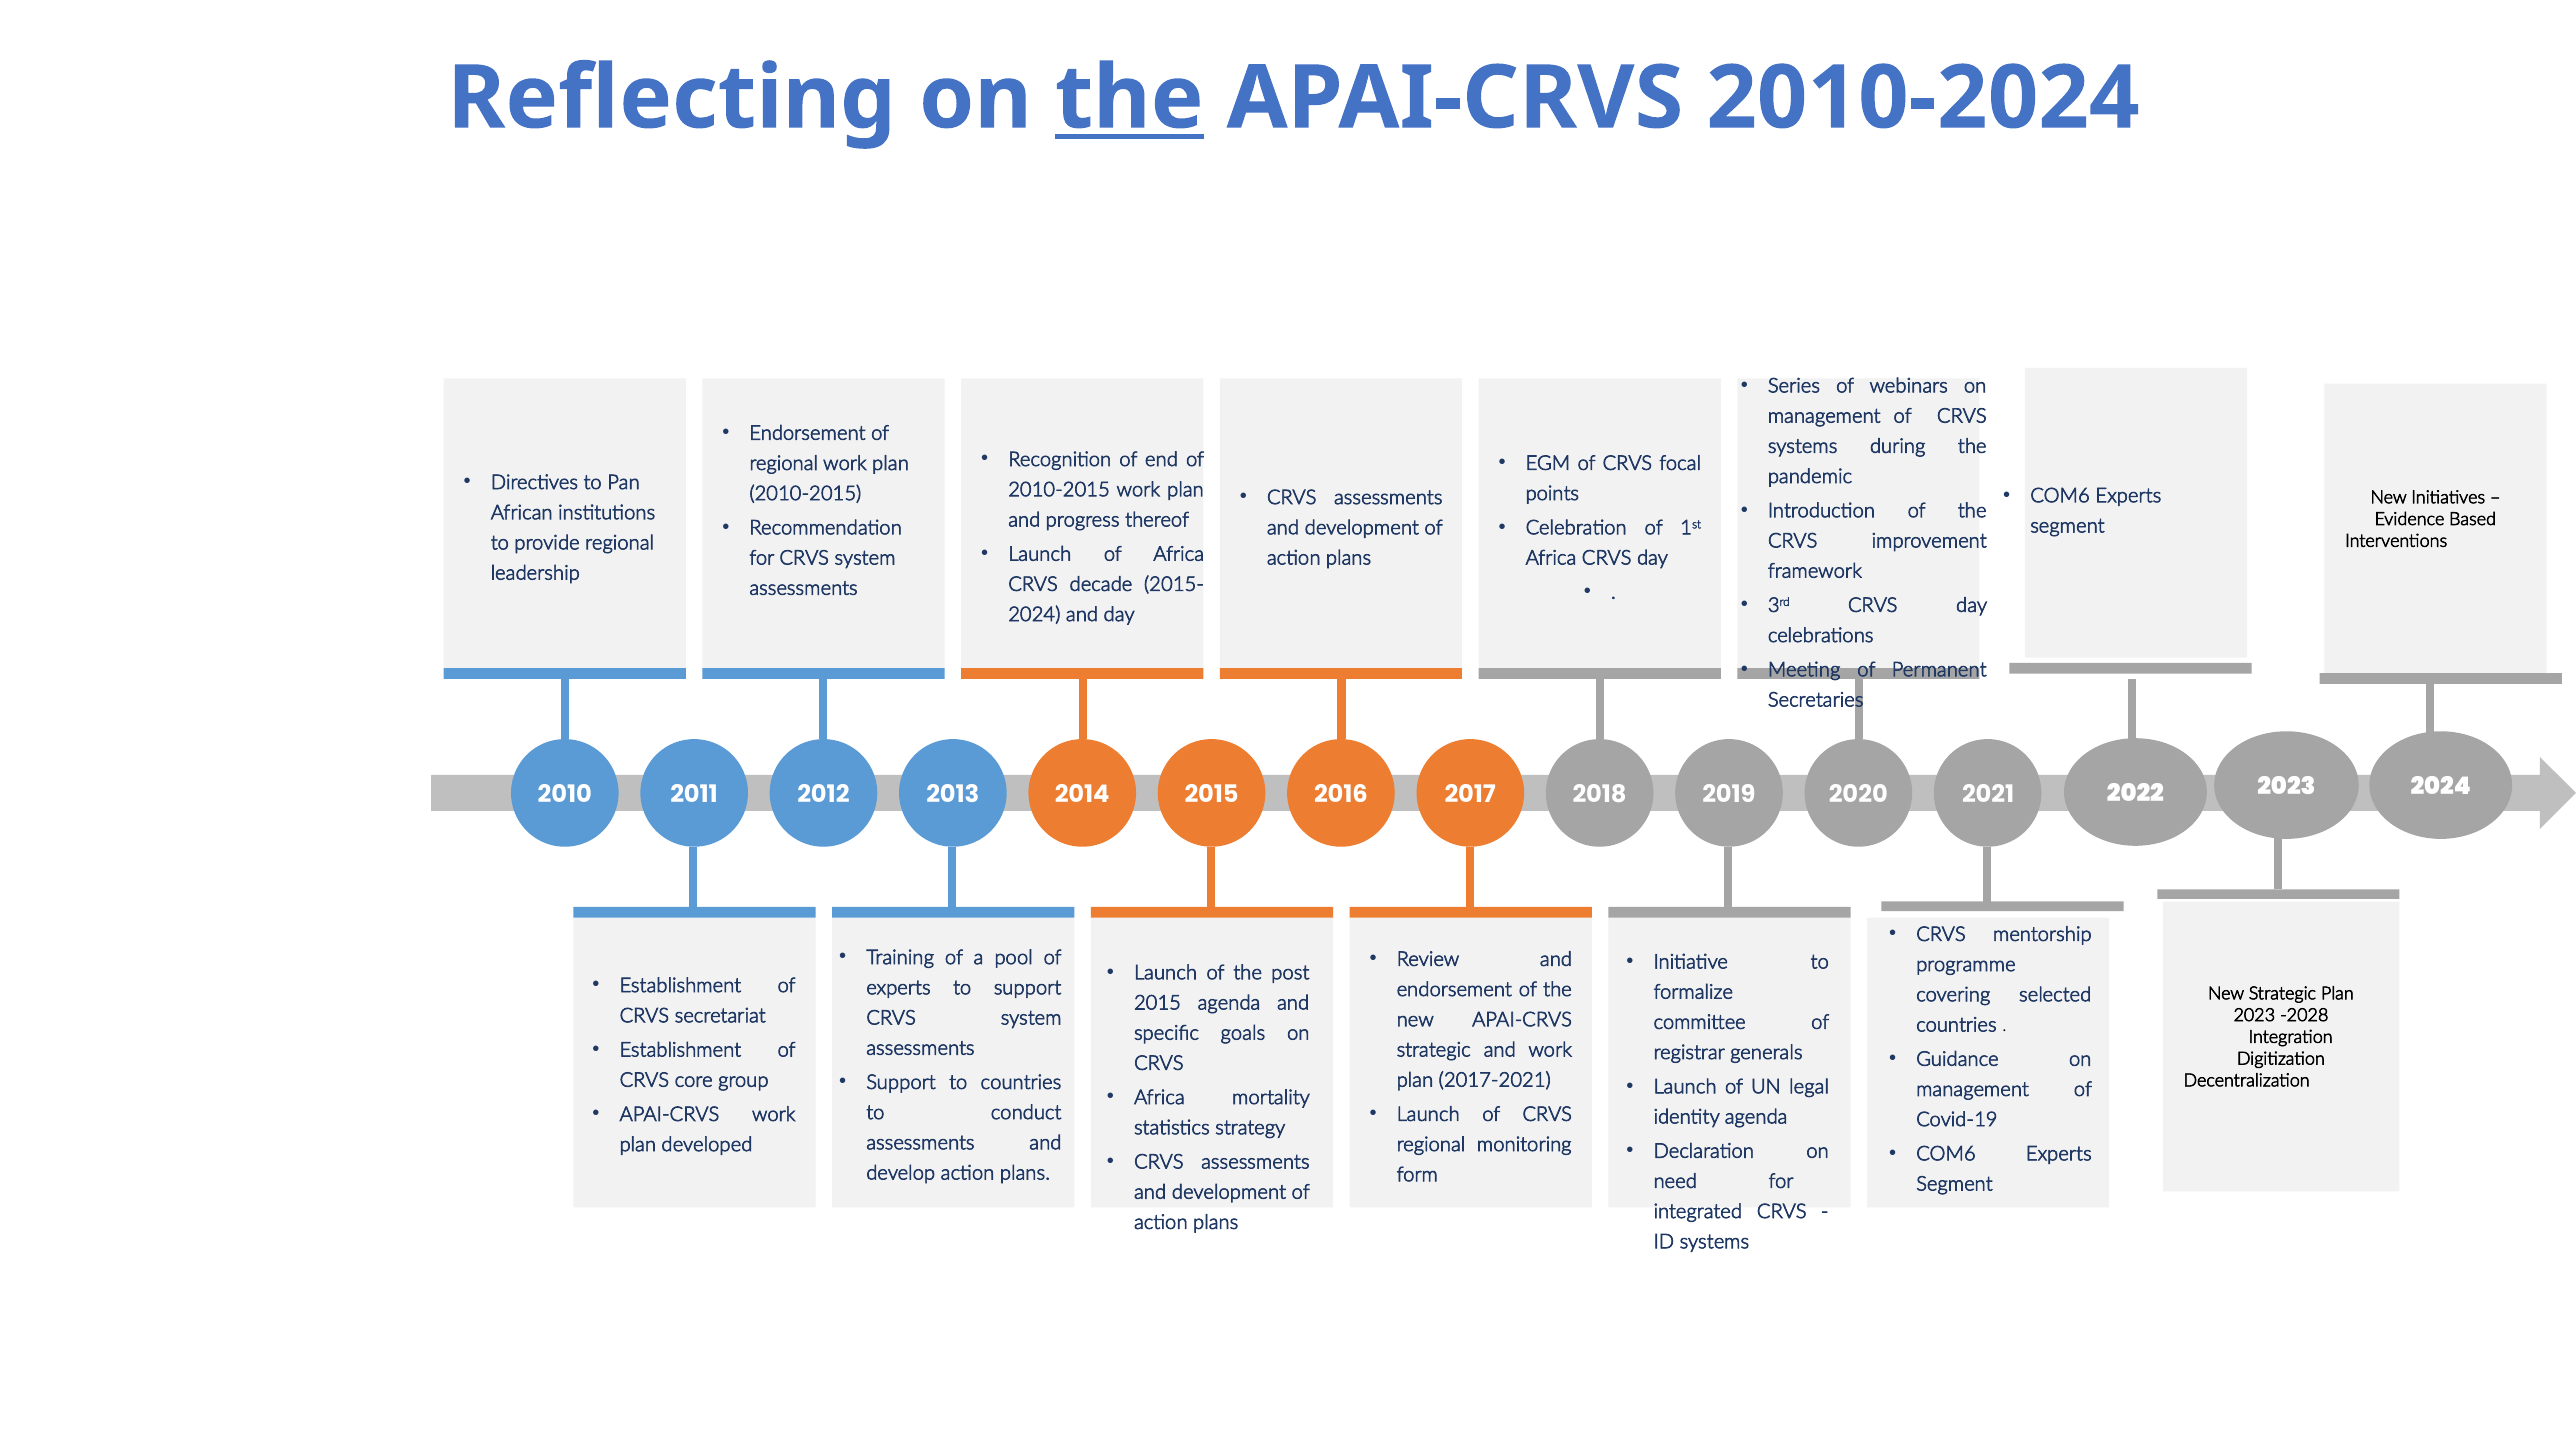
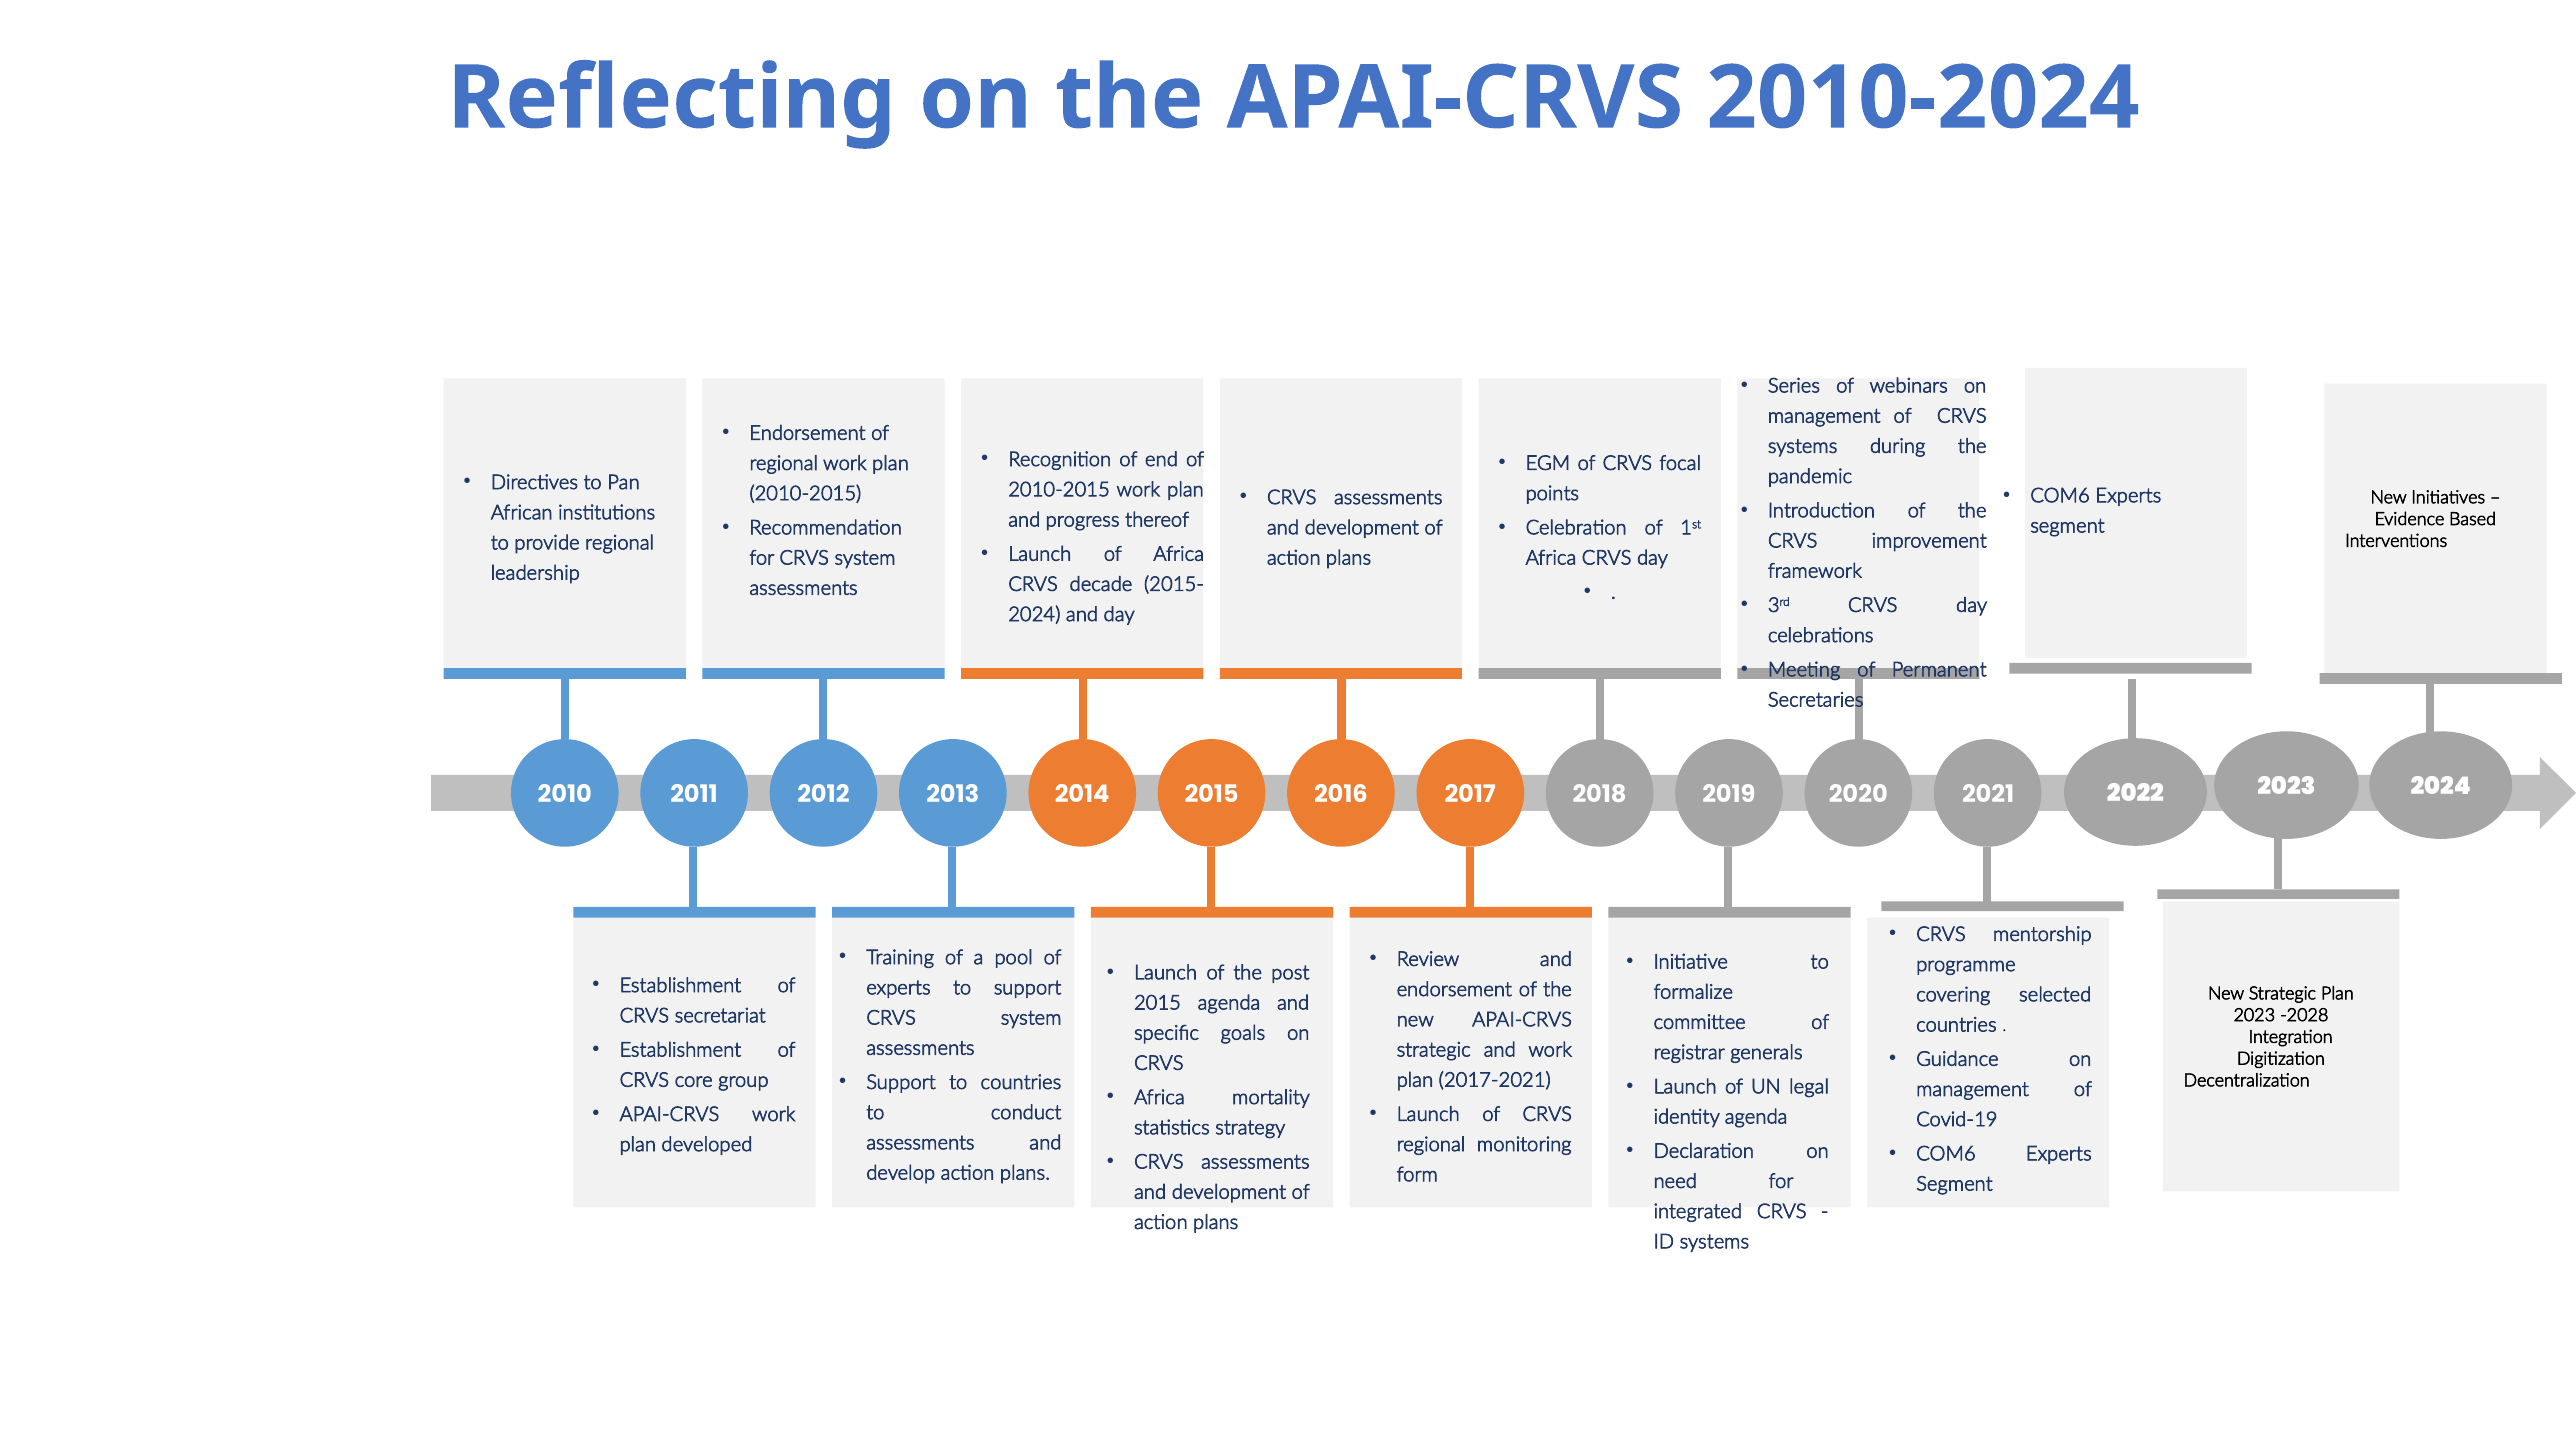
the underline: present -> none (1129, 98)
